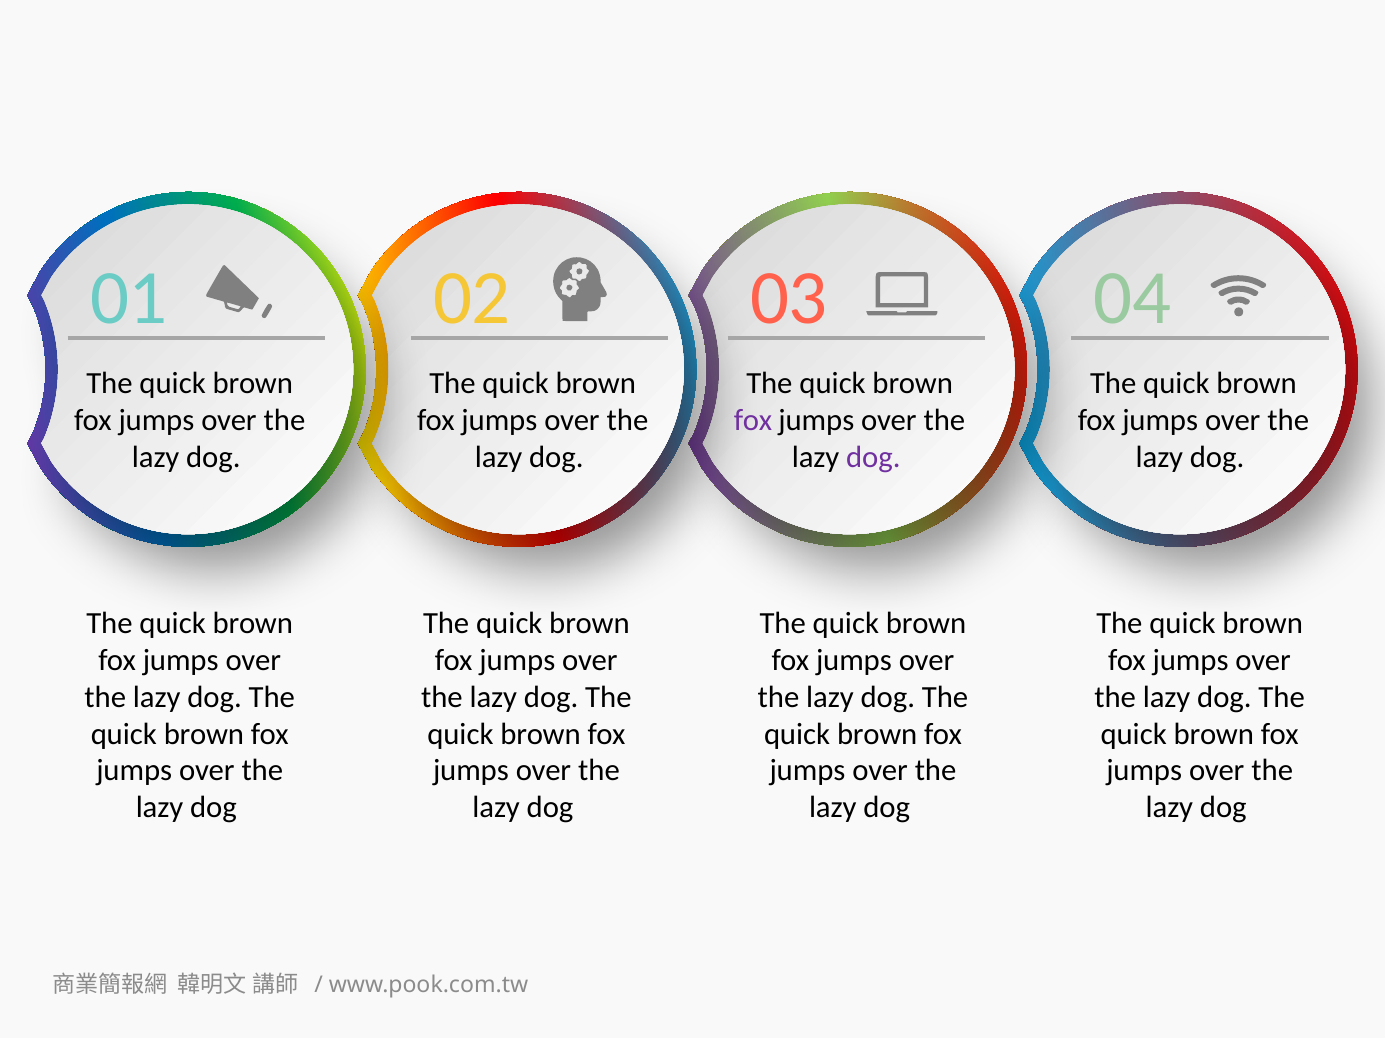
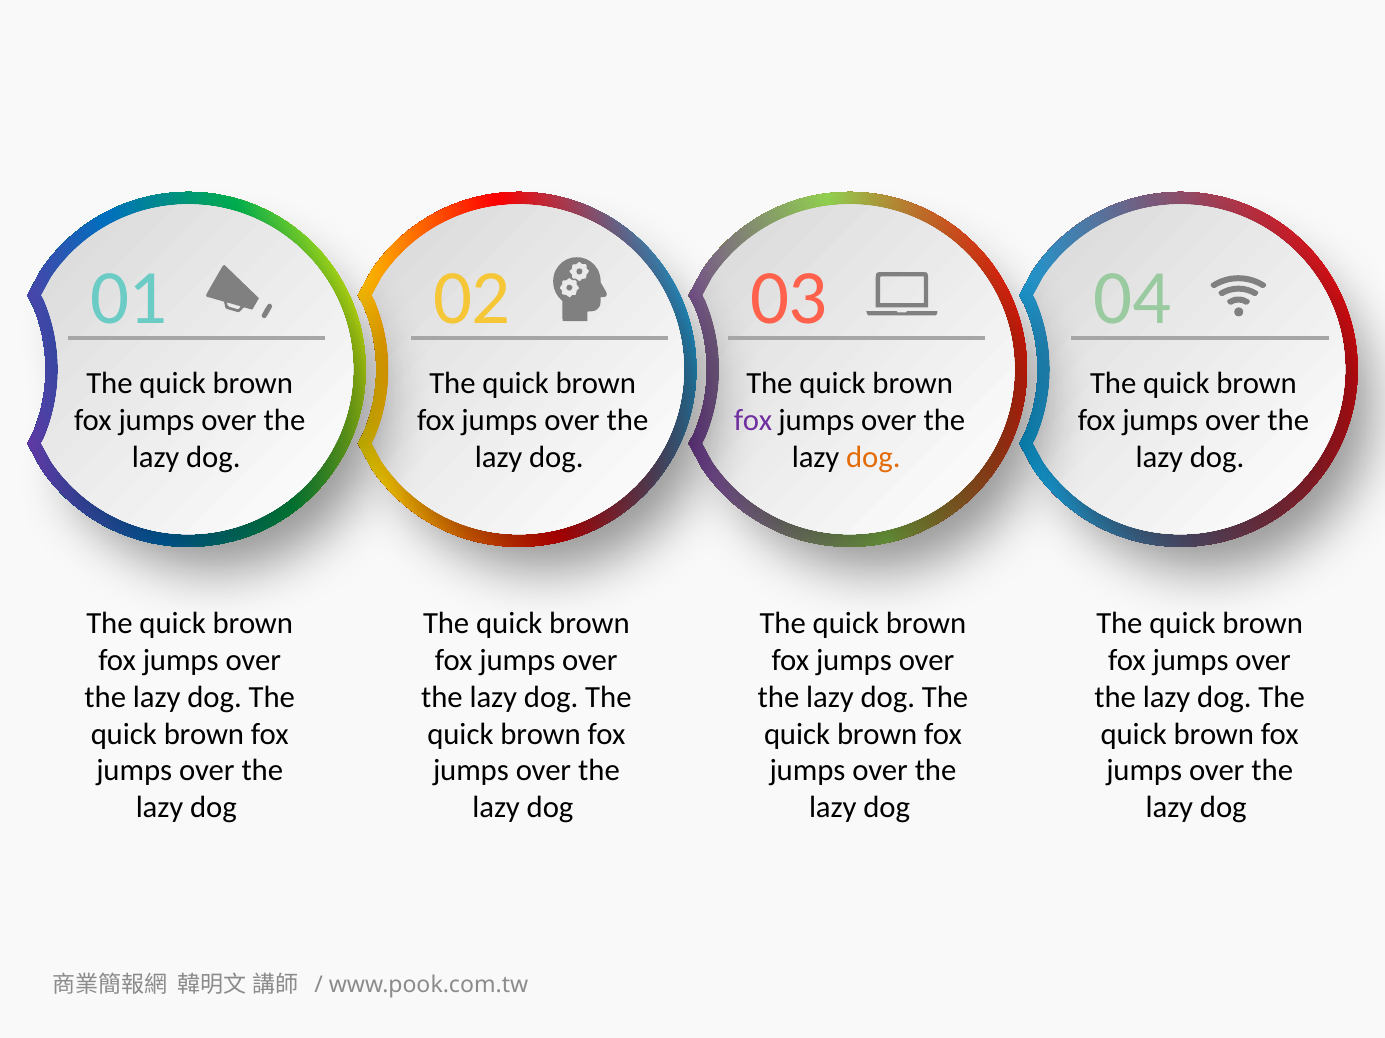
dog colour: purple -> orange (873, 458)
